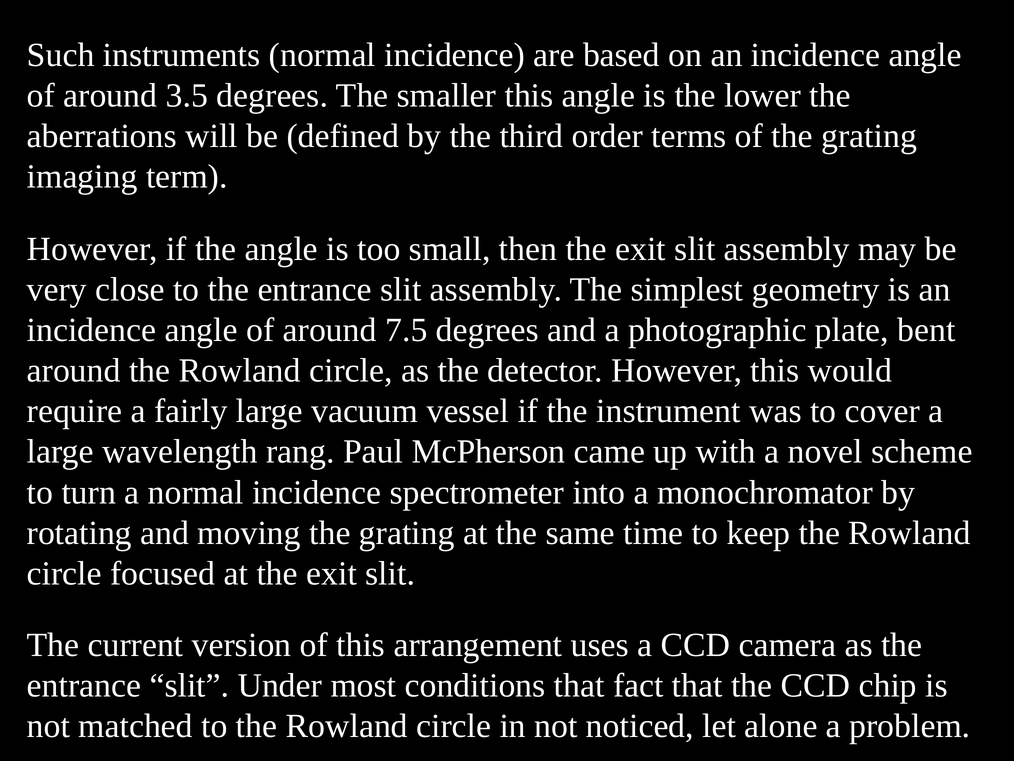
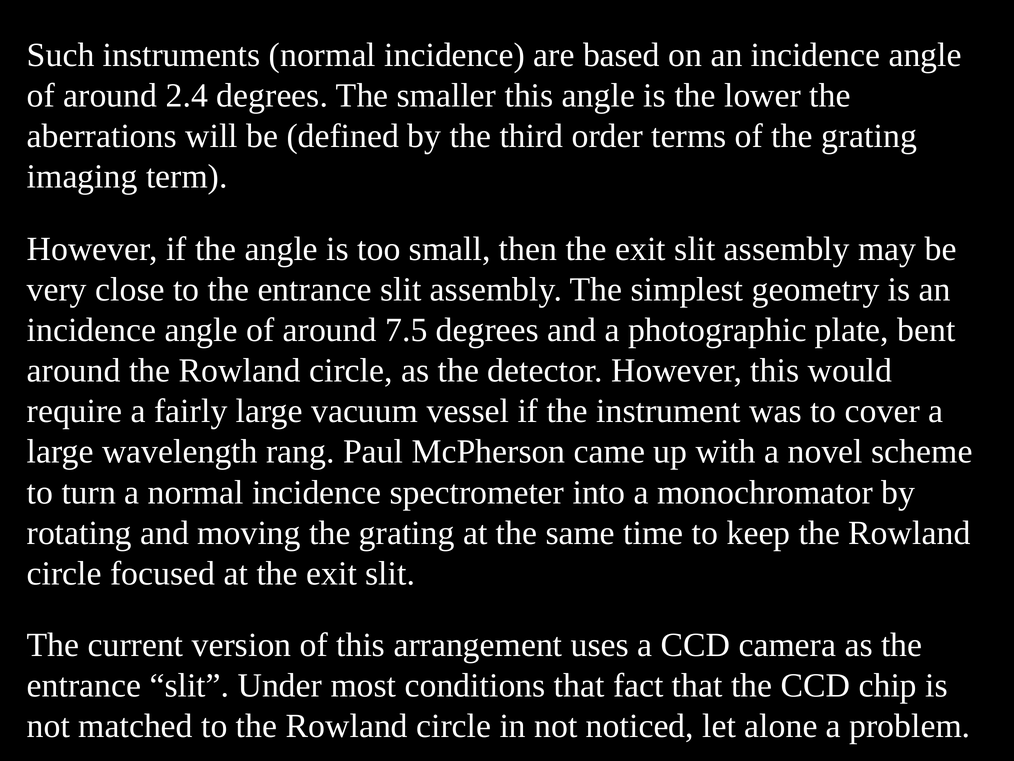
3.5: 3.5 -> 2.4 (187, 96)
